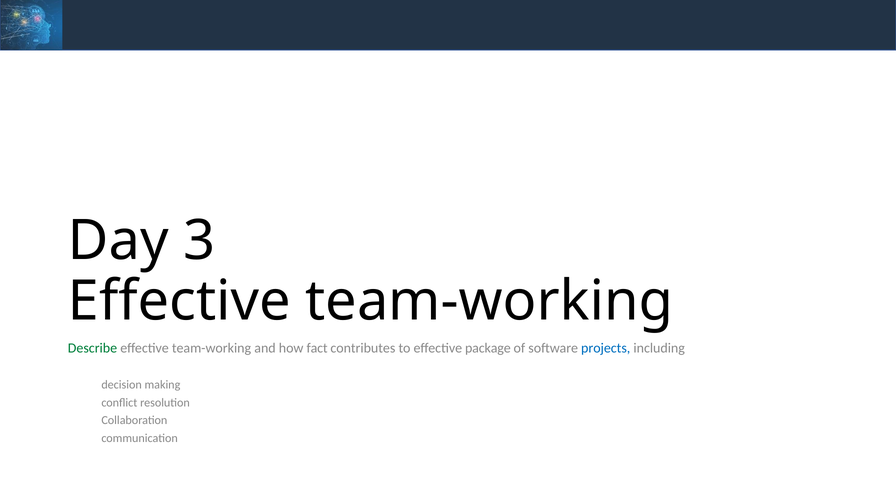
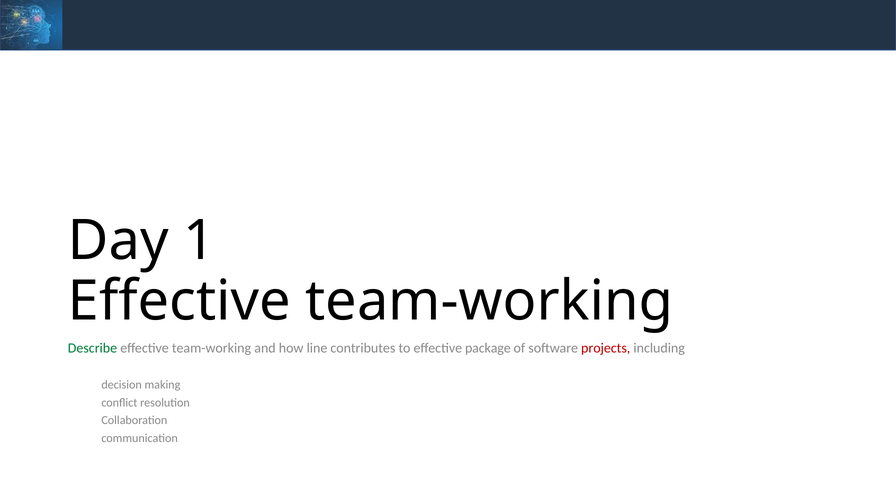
3: 3 -> 1 (199, 241)
fact: fact -> line (317, 348)
projects colour: blue -> red (606, 348)
